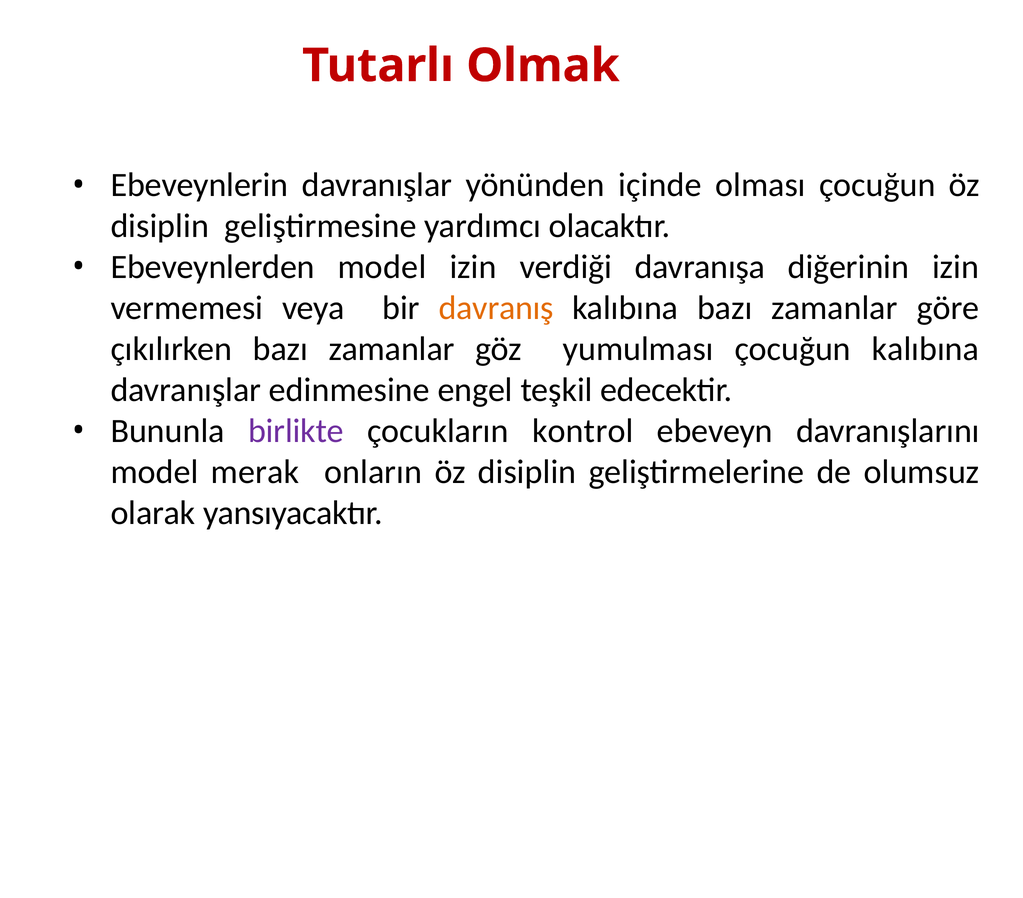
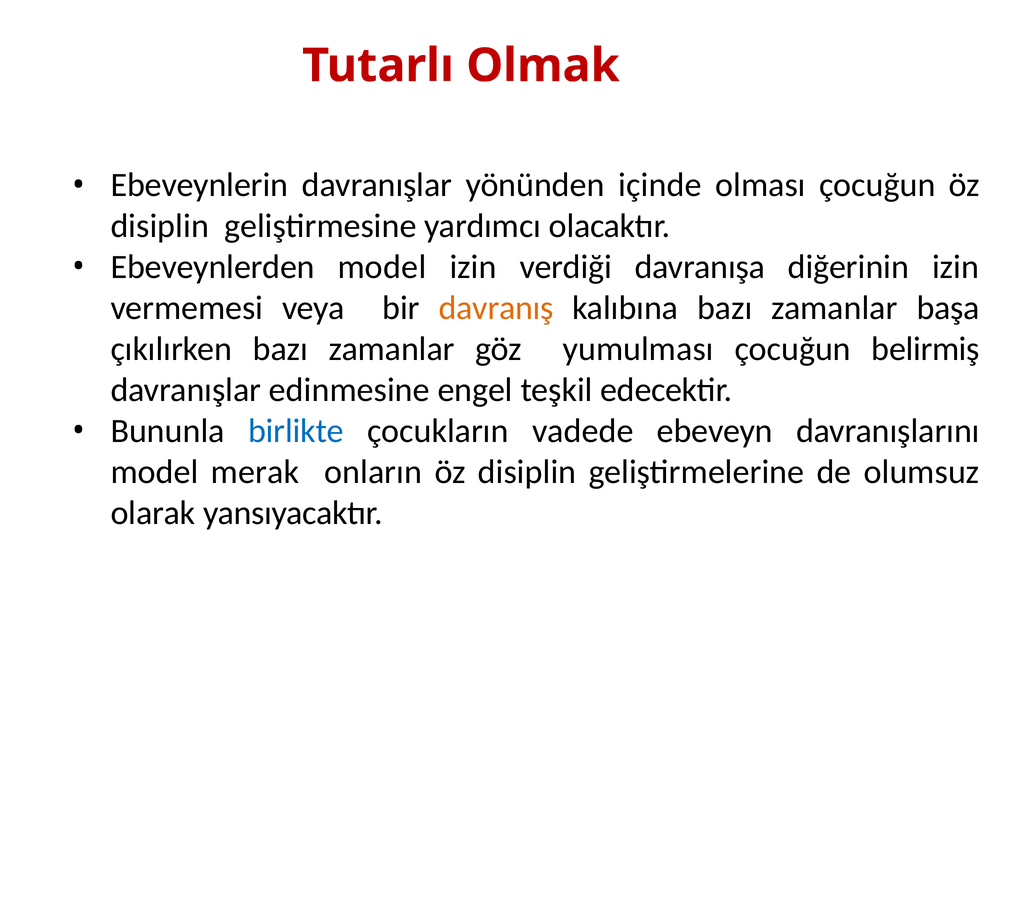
göre: göre -> başa (948, 308)
çocuğun kalıbına: kalıbına -> belirmiş (926, 349)
birlikte colour: purple -> blue (296, 431)
kontrol: kontrol -> vadede (583, 431)
